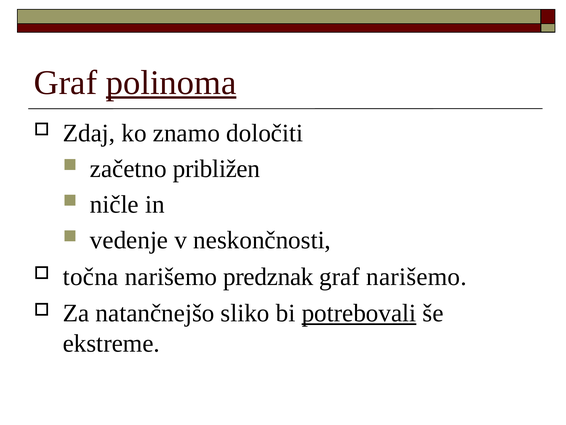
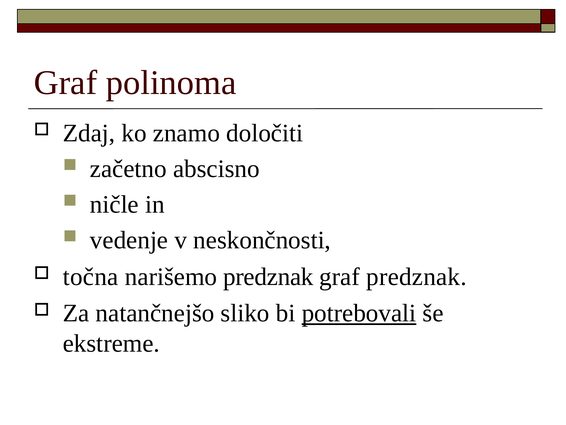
polinoma underline: present -> none (171, 83)
približen: približen -> abscisno (216, 169)
graf narišemo: narišemo -> predznak (417, 276)
